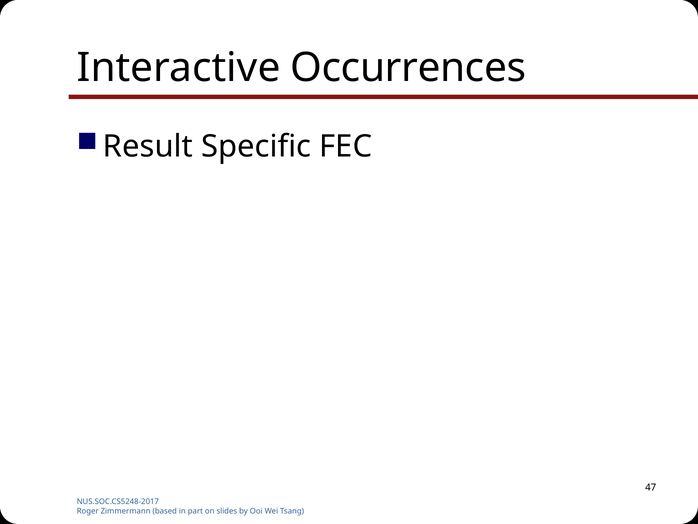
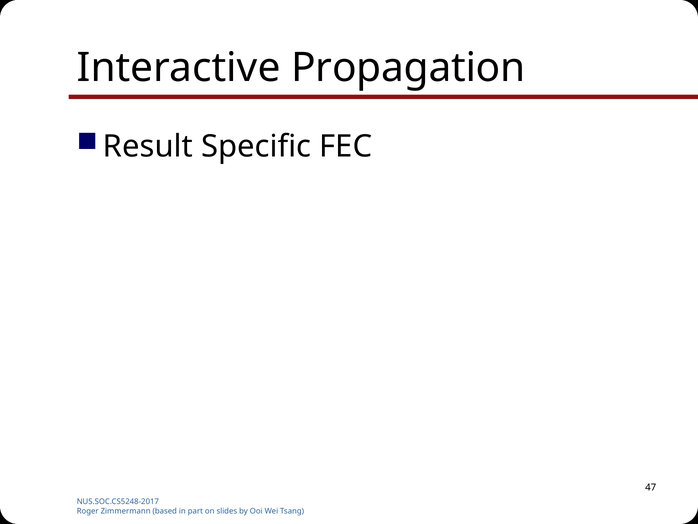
Occurrences: Occurrences -> Propagation (408, 68)
